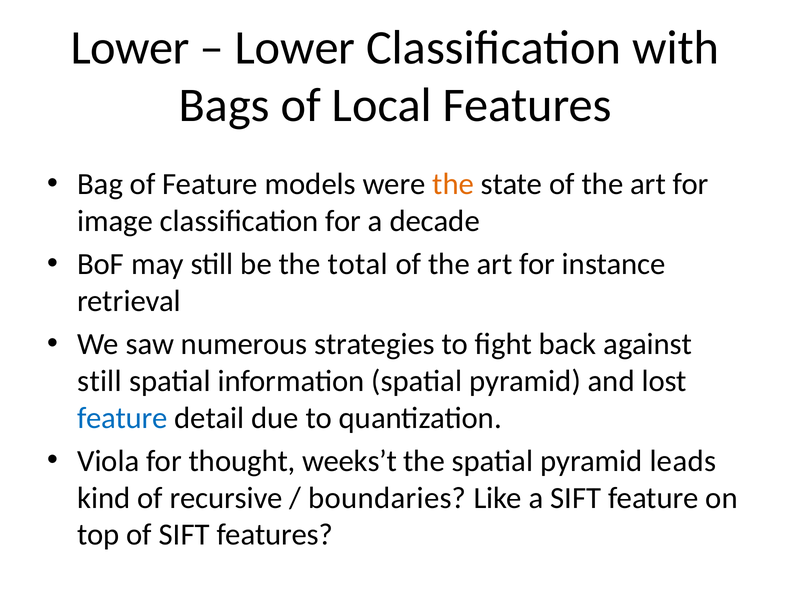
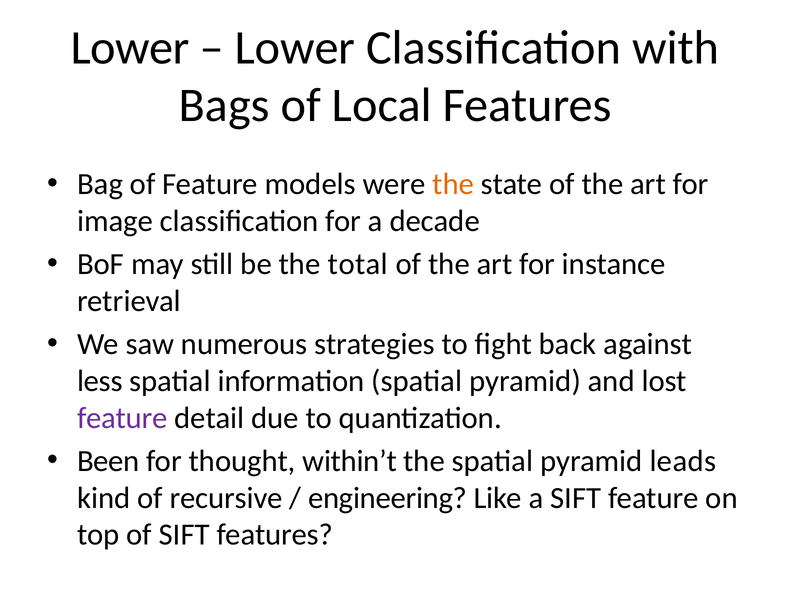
still: still -> less (100, 381)
feature colour: blue -> purple (122, 418)
Viola: Viola -> Been (108, 461)
weeks’t: weeks’t -> within’t (350, 461)
boundaries: boundaries -> engineering (388, 498)
